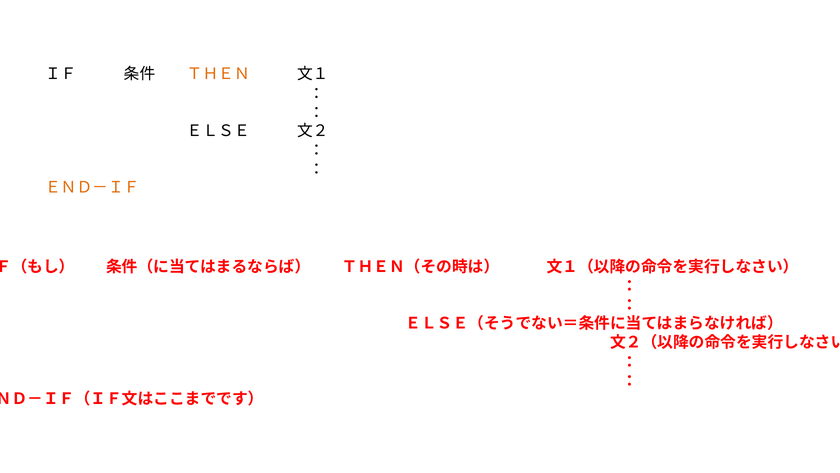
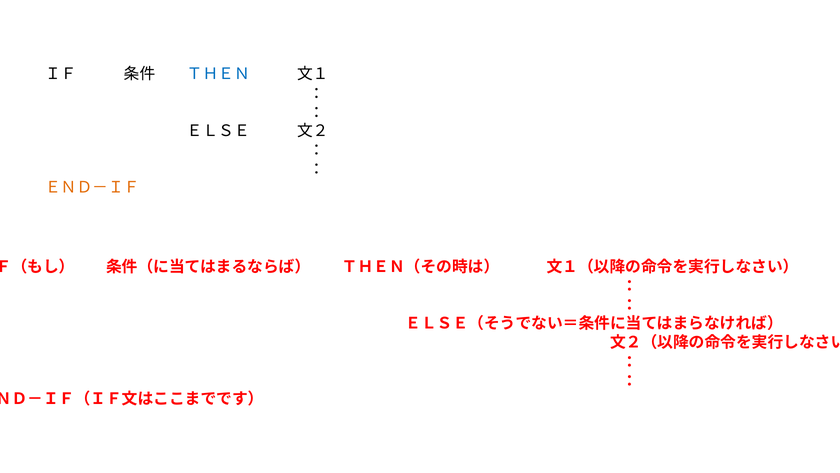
ＴＨＥＮ colour: orange -> blue (218, 74)
